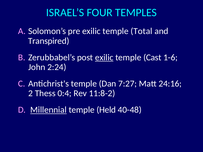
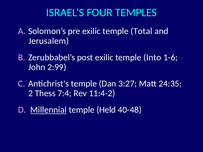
Transpired: Transpired -> Jerusalem (49, 41)
exilic underline: present -> none (104, 57)
Cast: Cast -> Into (152, 57)
2:24: 2:24 -> 2:99 (57, 67)
7:27: 7:27 -> 3:27 (128, 84)
24:16: 24:16 -> 24:35 (170, 84)
0:4: 0:4 -> 7:4 (65, 94)
11:8-2: 11:8-2 -> 11:4-2 (102, 94)
